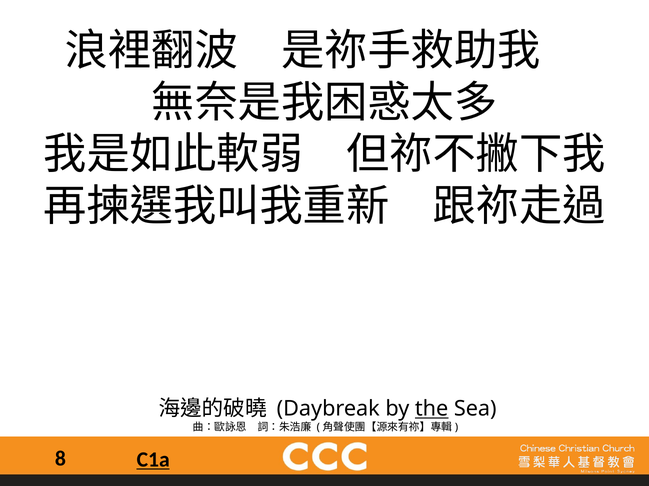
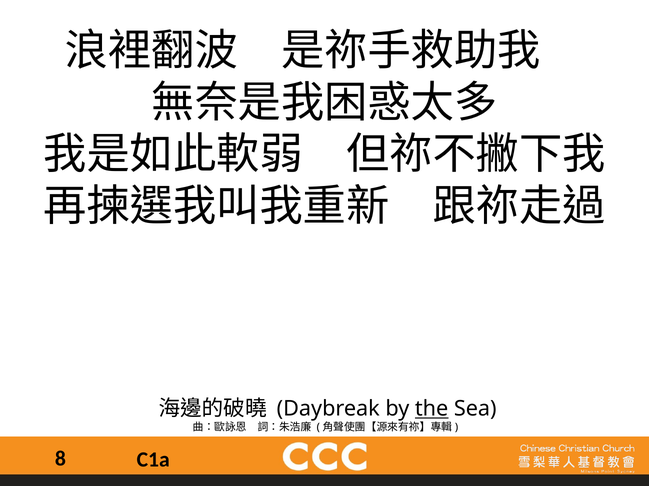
C1a underline: present -> none (153, 460)
